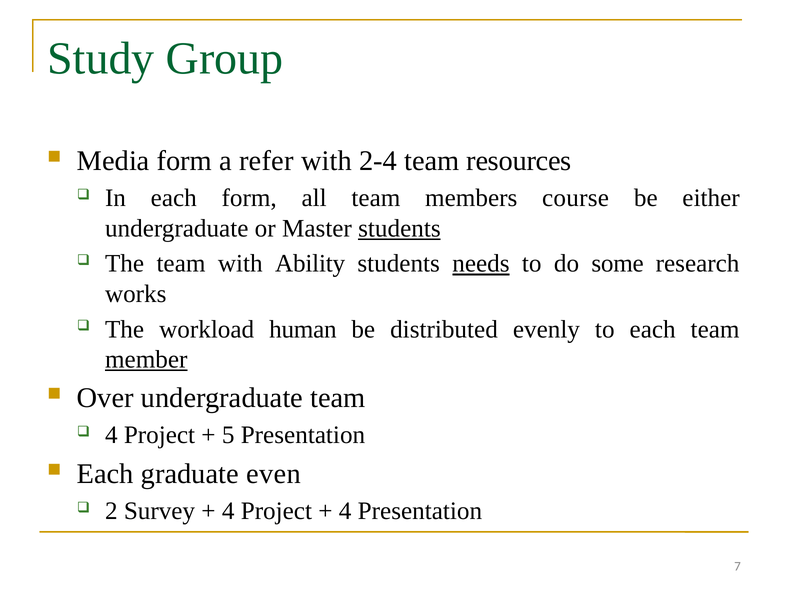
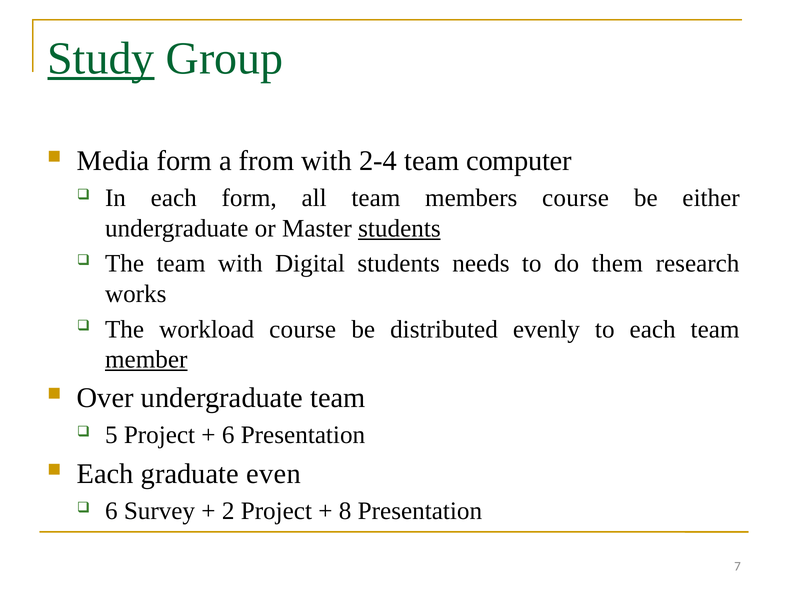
Study underline: none -> present (101, 59)
refer: refer -> from (267, 161)
resources: resources -> computer (519, 161)
Ability: Ability -> Digital (310, 264)
needs underline: present -> none (481, 264)
some: some -> them (617, 264)
workload human: human -> course (303, 329)
4: 4 -> 5 (111, 435)
5: 5 -> 6 (228, 435)
2: 2 -> 6 (111, 511)
4: 4 -> 2 (228, 511)
4: 4 -> 8 (345, 511)
